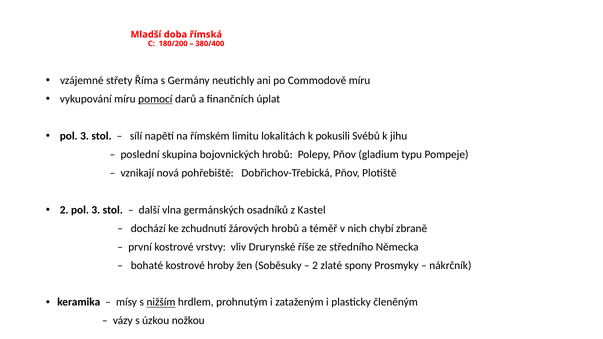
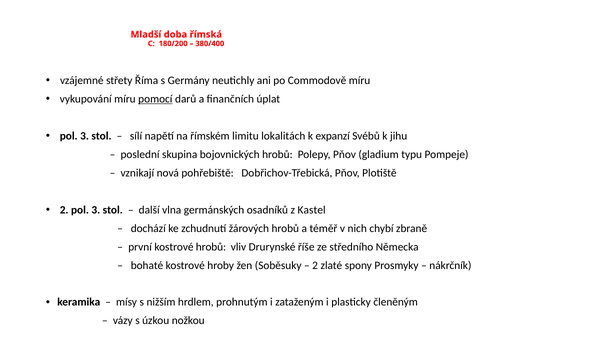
pokusili: pokusili -> expanzí (333, 136)
kostrové vrstvy: vrstvy -> hrobů (211, 247)
nižším underline: present -> none (161, 302)
